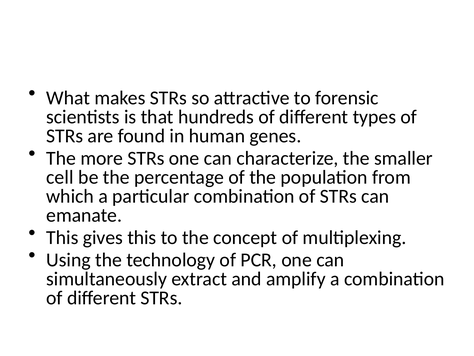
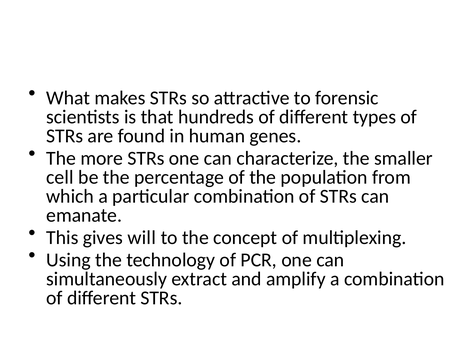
gives this: this -> will (142, 237)
